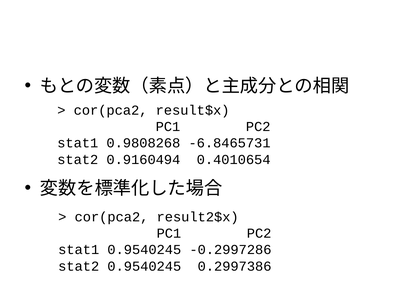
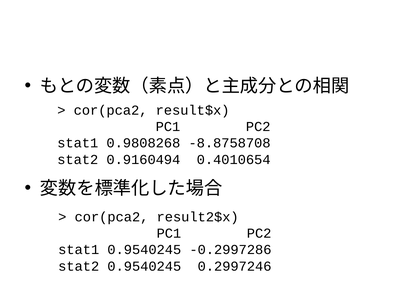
-6.8465731: -6.8465731 -> -8.8758708 (230, 143)
0.2997386: 0.2997386 -> 0.2997246 (235, 266)
